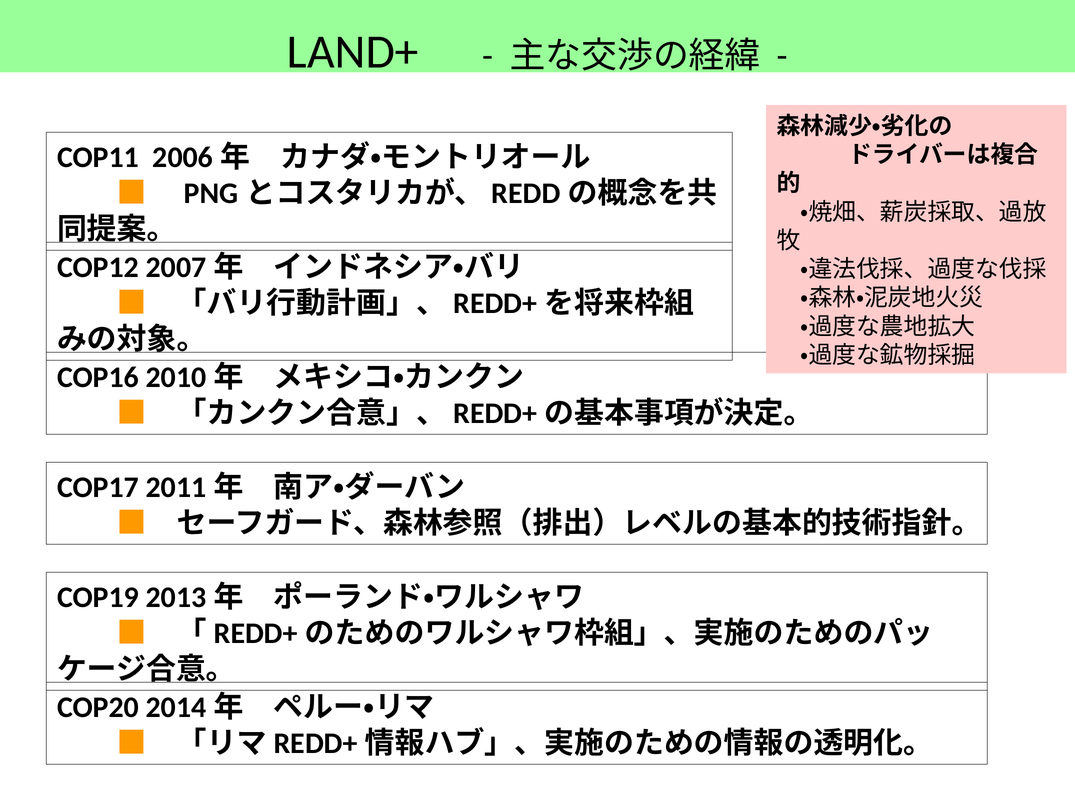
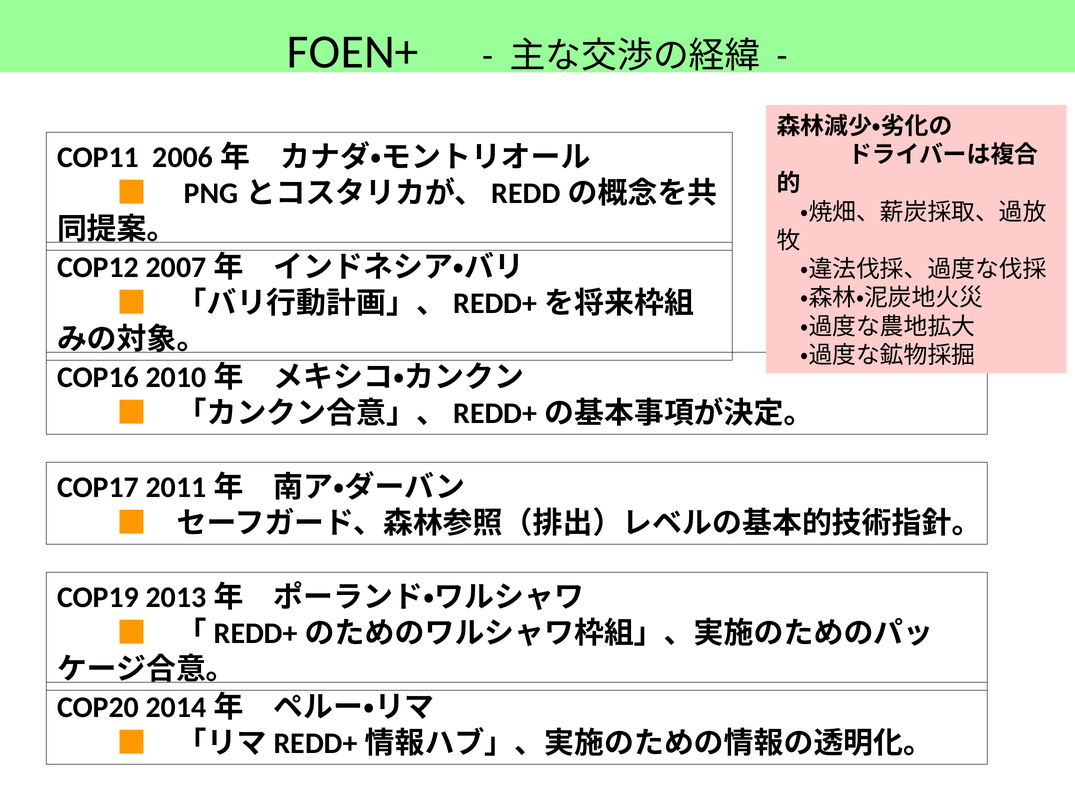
LAND+: LAND+ -> FOEN+ (353, 52)
